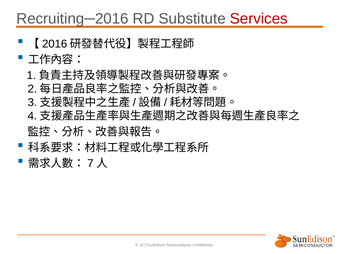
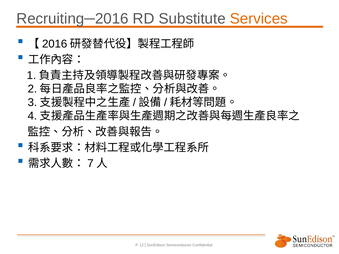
Services colour: red -> orange (259, 19)
